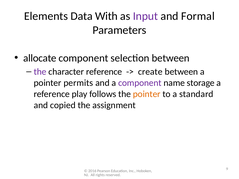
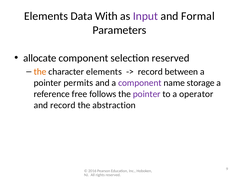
selection between: between -> reserved (171, 58)
the colour: purple -> orange (40, 72)
character reference: reference -> elements (104, 72)
create: create -> record (150, 72)
play: play -> free (80, 94)
pointer colour: orange -> purple (147, 94)
standard: standard -> operator (196, 94)
and copied: copied -> record (63, 105)
assignment: assignment -> abstraction (114, 105)
